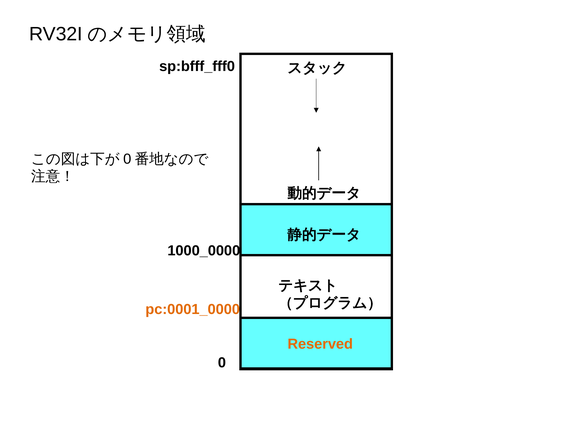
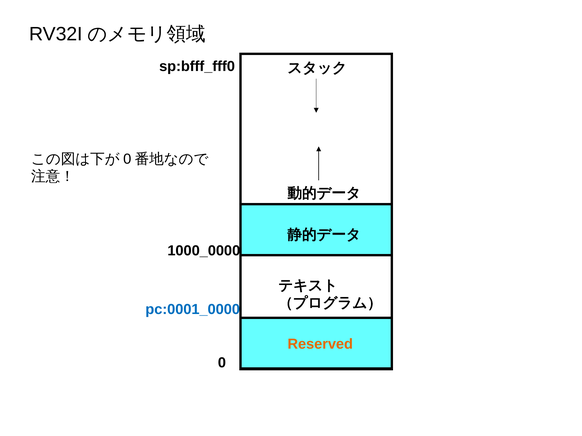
pc:0001_0000 colour: orange -> blue (193, 310)
